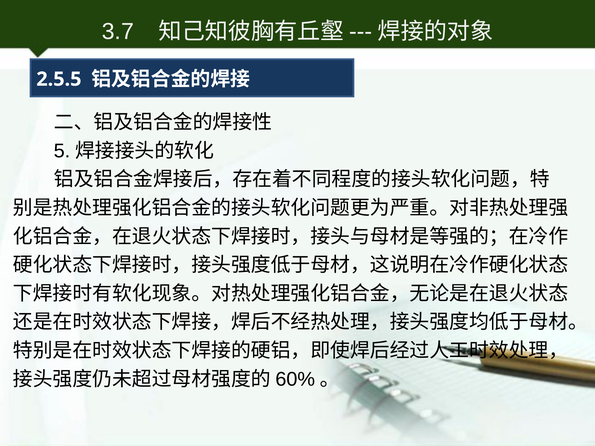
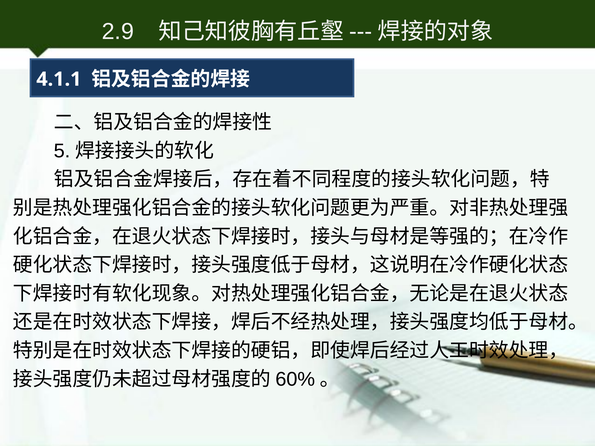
3.7: 3.7 -> 2.9 (118, 32)
2.5.5: 2.5.5 -> 4.1.1 (59, 79)
